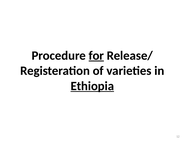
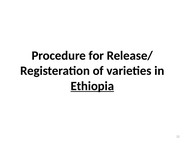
for underline: present -> none (96, 56)
